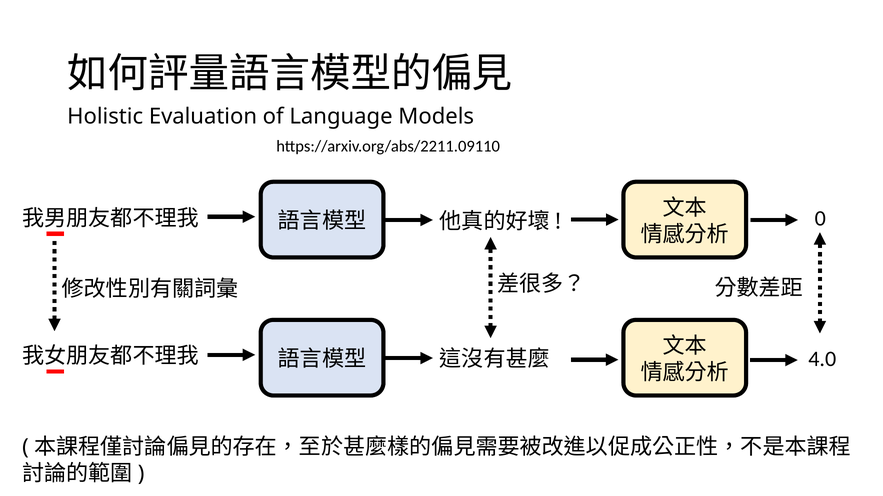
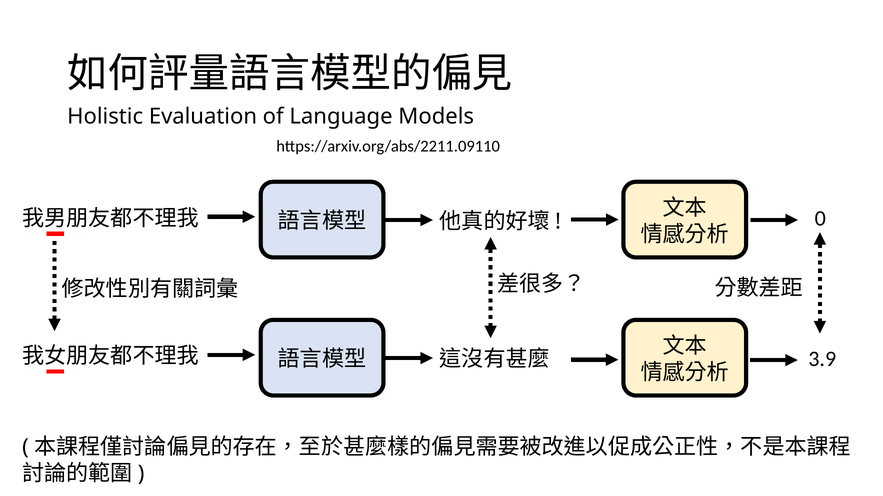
4.0: 4.0 -> 3.9 (822, 359)
